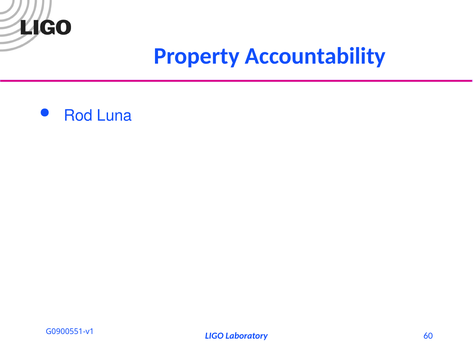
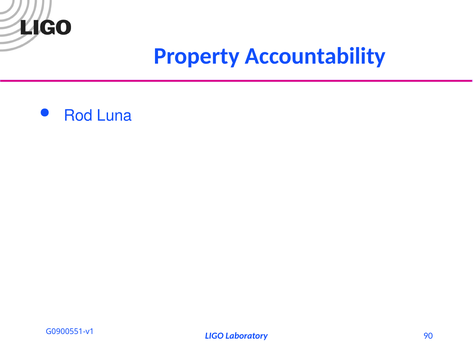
60: 60 -> 90 (428, 336)
